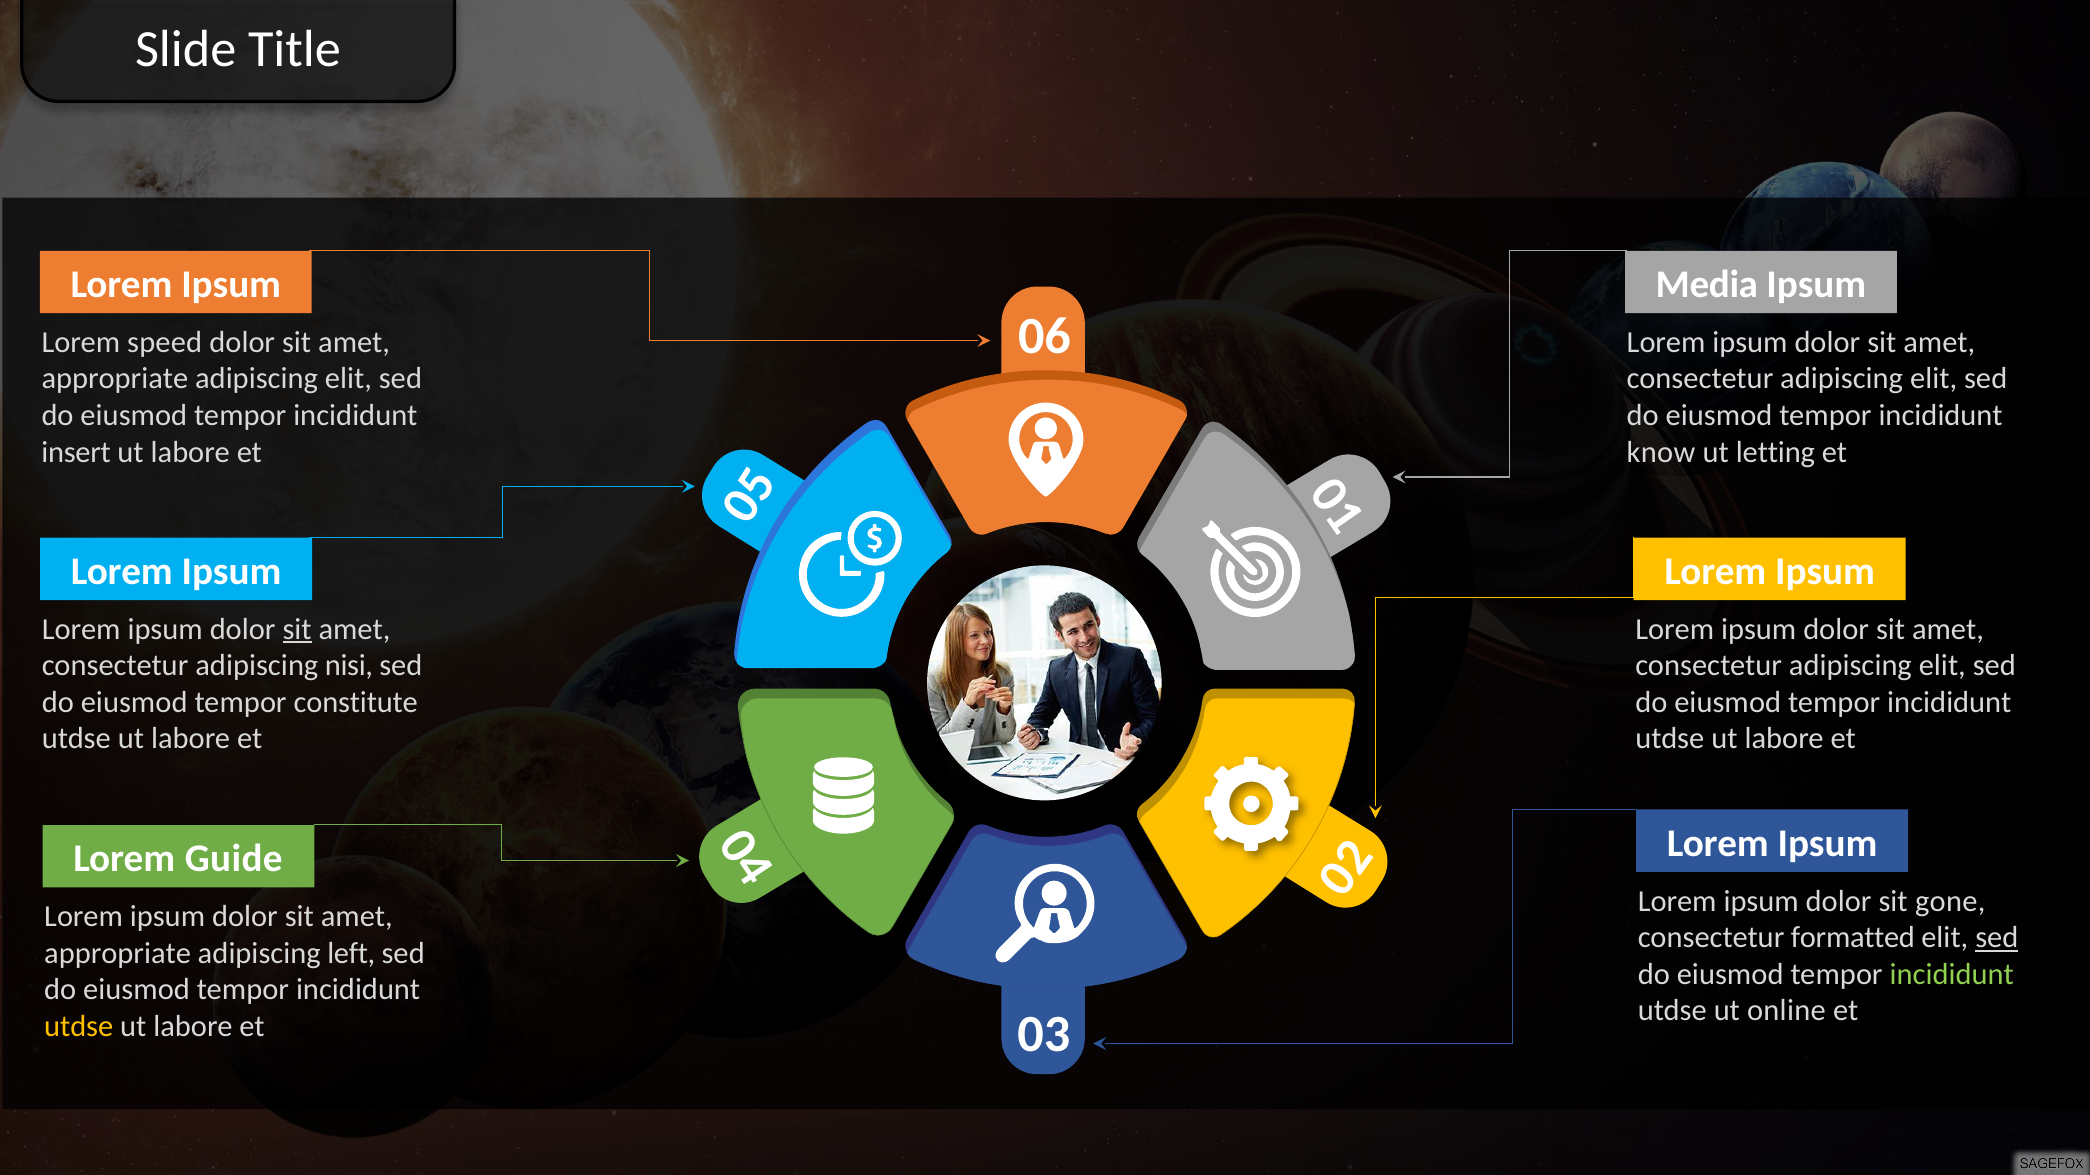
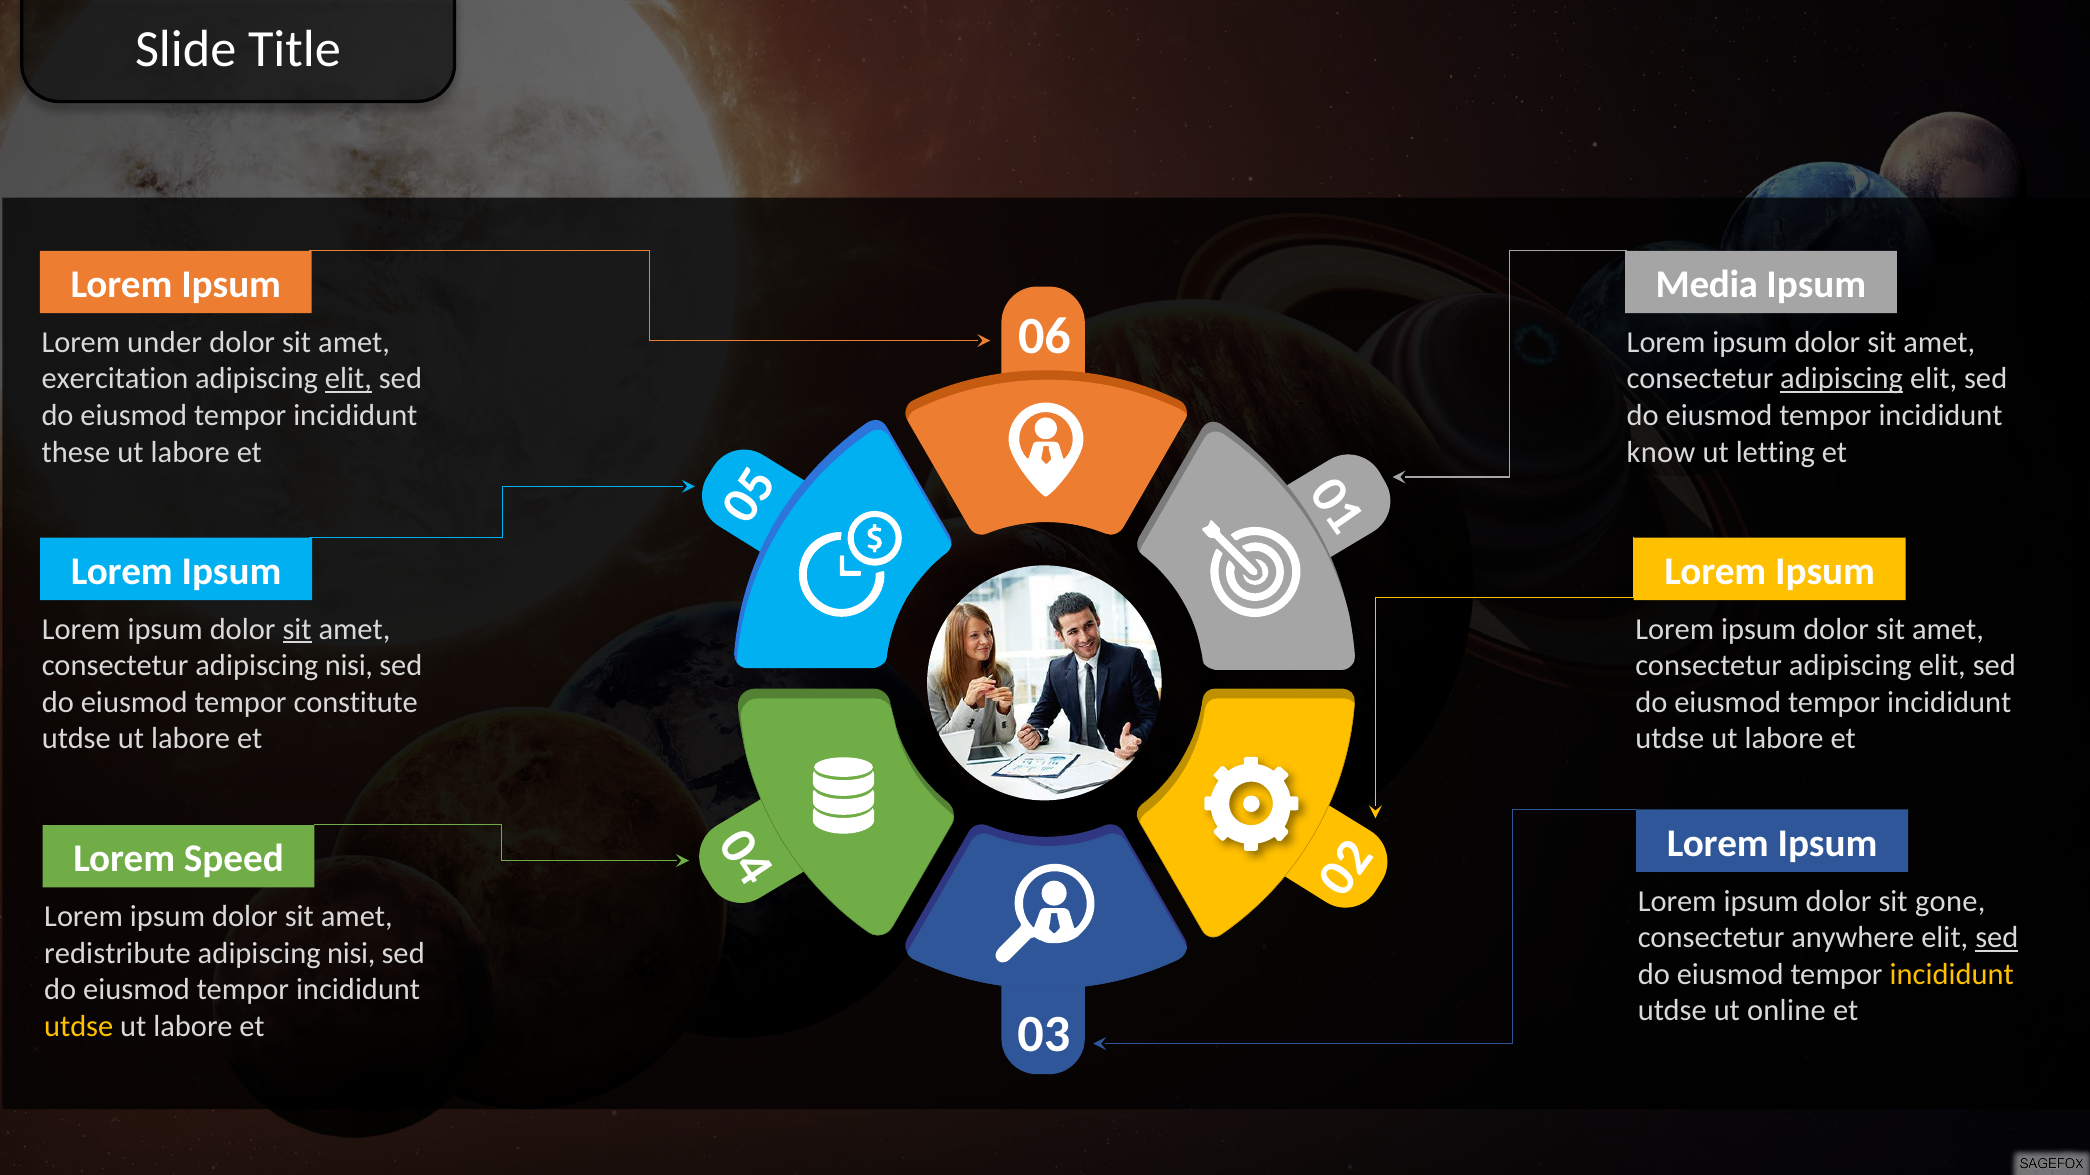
speed: speed -> under (165, 342)
appropriate: appropriate -> exercitation (115, 379)
elit underline: none -> present (348, 379)
adipiscing underline: none -> present (1842, 379)
insert: insert -> these (76, 452)
Guide: Guide -> Speed (234, 859)
formatted: formatted -> anywhere (1853, 938)
appropriate: appropriate -> redistribute (118, 954)
left: left -> nisi (351, 954)
incididunt colour: light green -> yellow (1952, 975)
